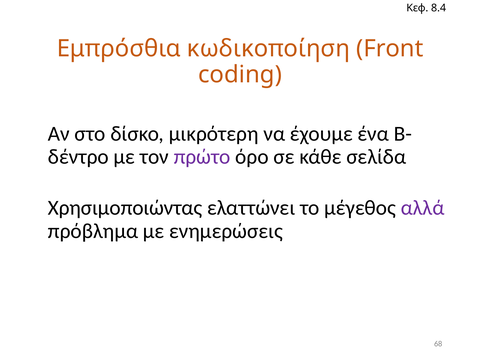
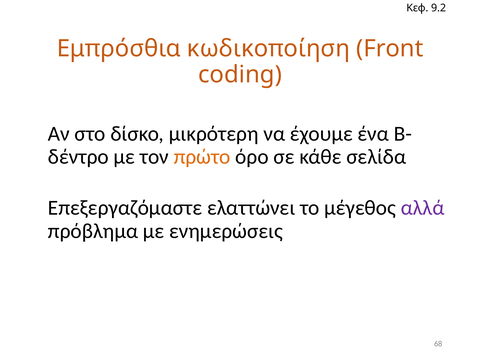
8.4: 8.4 -> 9.2 (439, 8)
πρώτο colour: purple -> orange (202, 157)
Χρησιμοποιώντας: Χρησιμοποιώντας -> Επεξεργαζόμαστε (125, 208)
